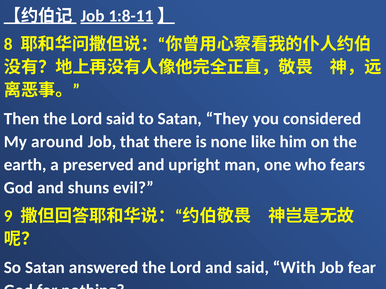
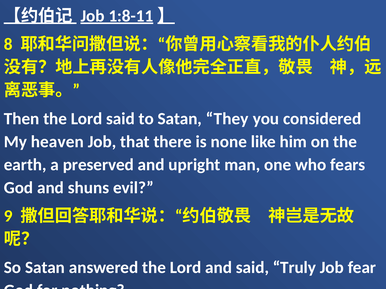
around: around -> heaven (57, 142)
With: With -> Truly (294, 268)
